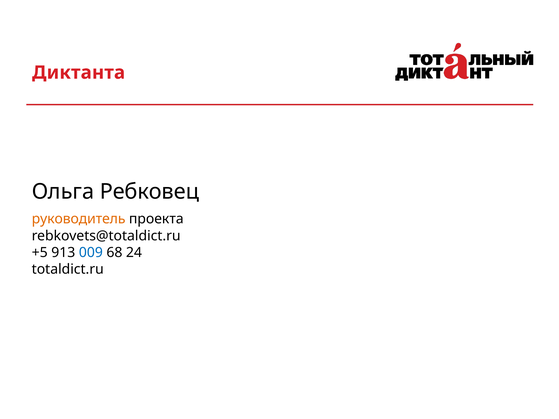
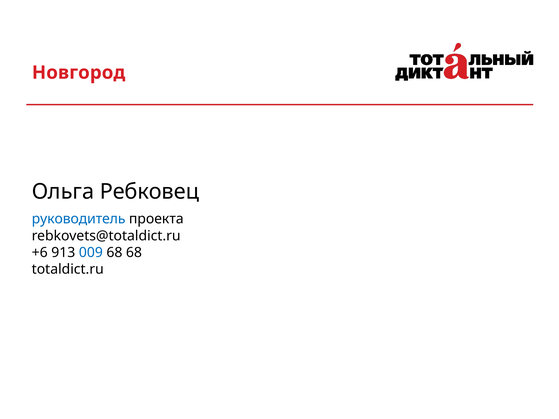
Диктанта: Диктанта -> Новгород (79, 73)
руководитель colour: orange -> blue (79, 219)
+5: +5 -> +6 (40, 253)
68 24: 24 -> 68 (134, 253)
